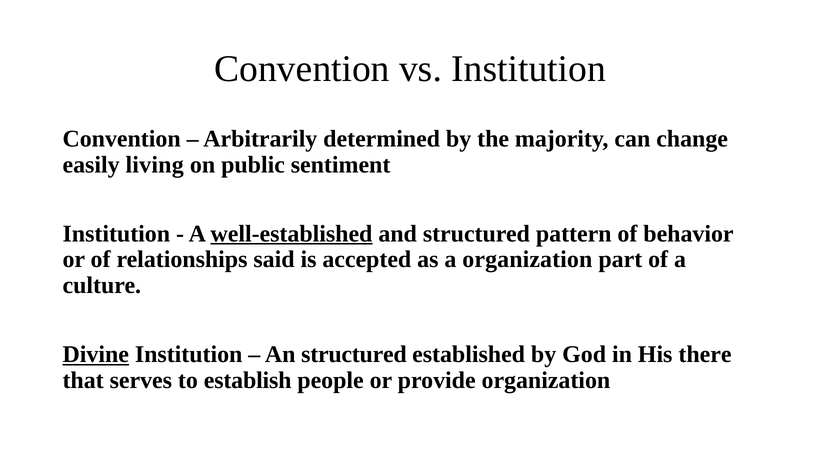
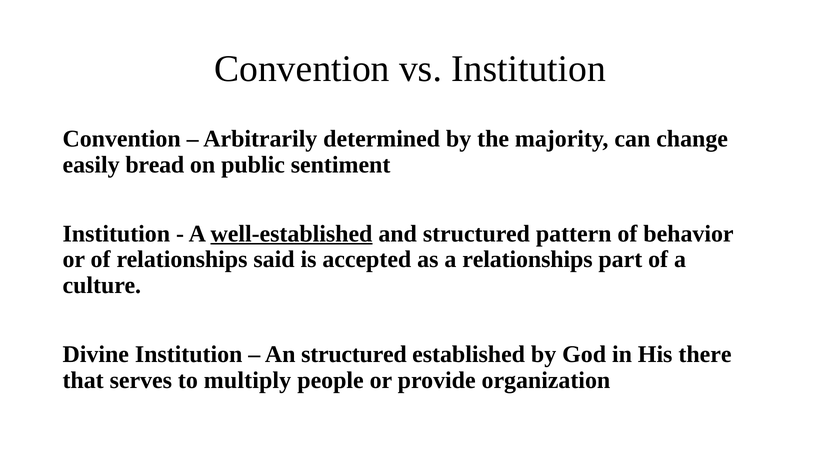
living: living -> bread (155, 165)
a organization: organization -> relationships (527, 259)
Divine underline: present -> none (96, 354)
establish: establish -> multiply (248, 380)
